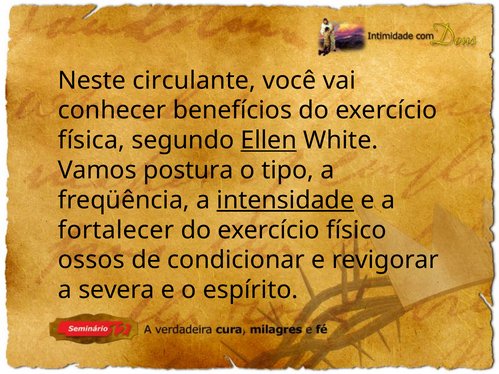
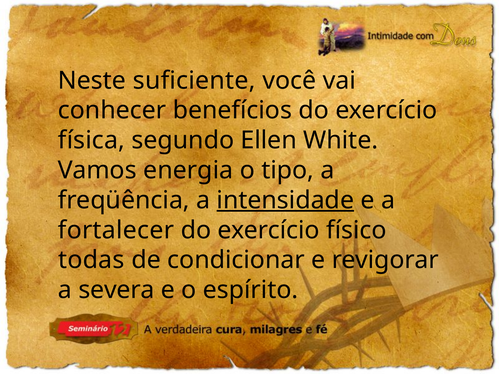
circulante: circulante -> suficiente (194, 81)
Ellen underline: present -> none (269, 140)
postura: postura -> energia (188, 170)
ossos: ossos -> todas (91, 260)
